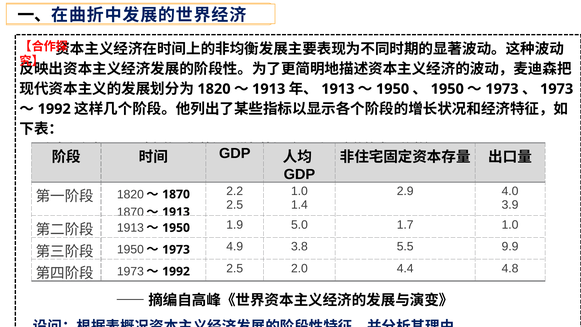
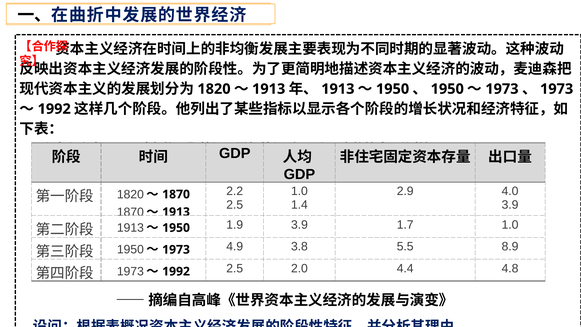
1.9 5.0: 5.0 -> 3.9 (299, 225)
9.9: 9.9 -> 8.9 (510, 246)
